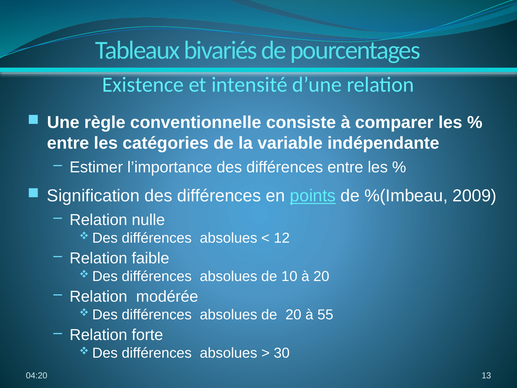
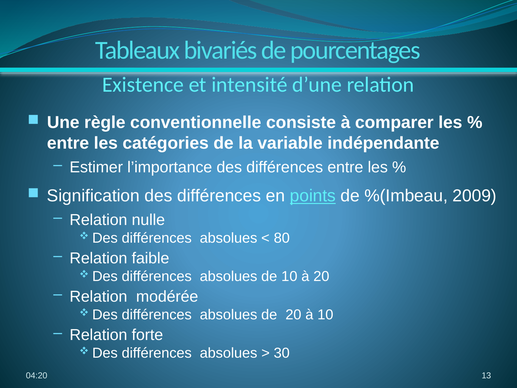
12: 12 -> 80 (282, 238)
à 55: 55 -> 10 (325, 314)
